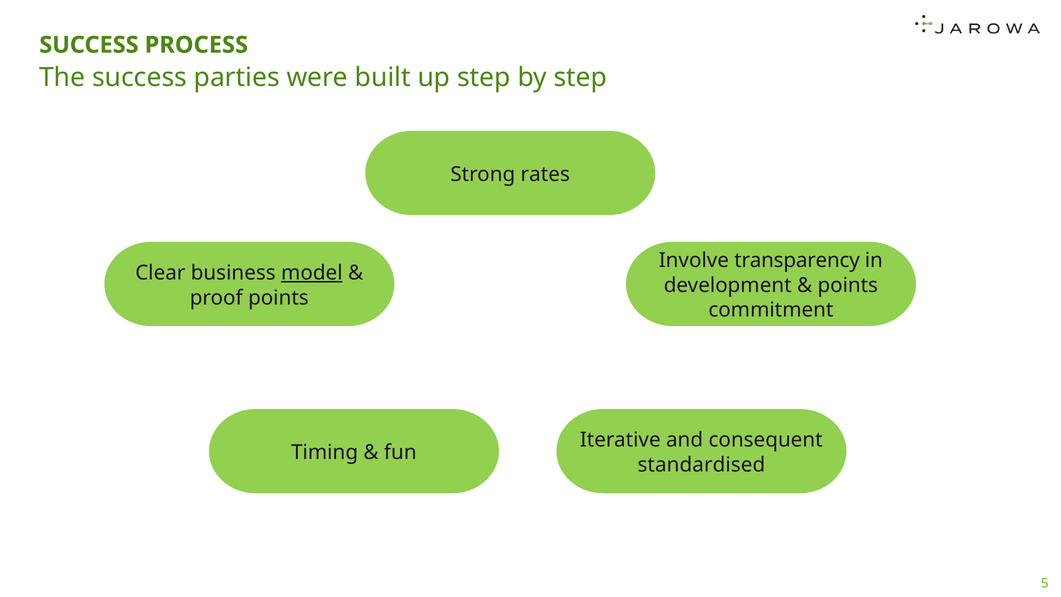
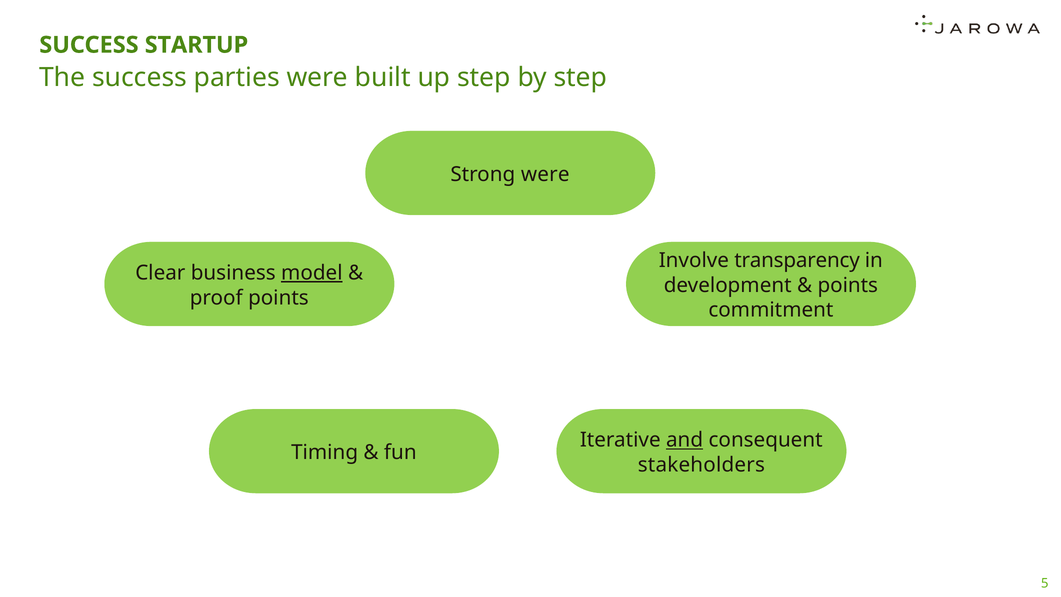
PROCESS: PROCESS -> STARTUP (196, 45)
Strong rates: rates -> were (545, 174)
and underline: none -> present (685, 440)
standardised: standardised -> stakeholders (701, 465)
